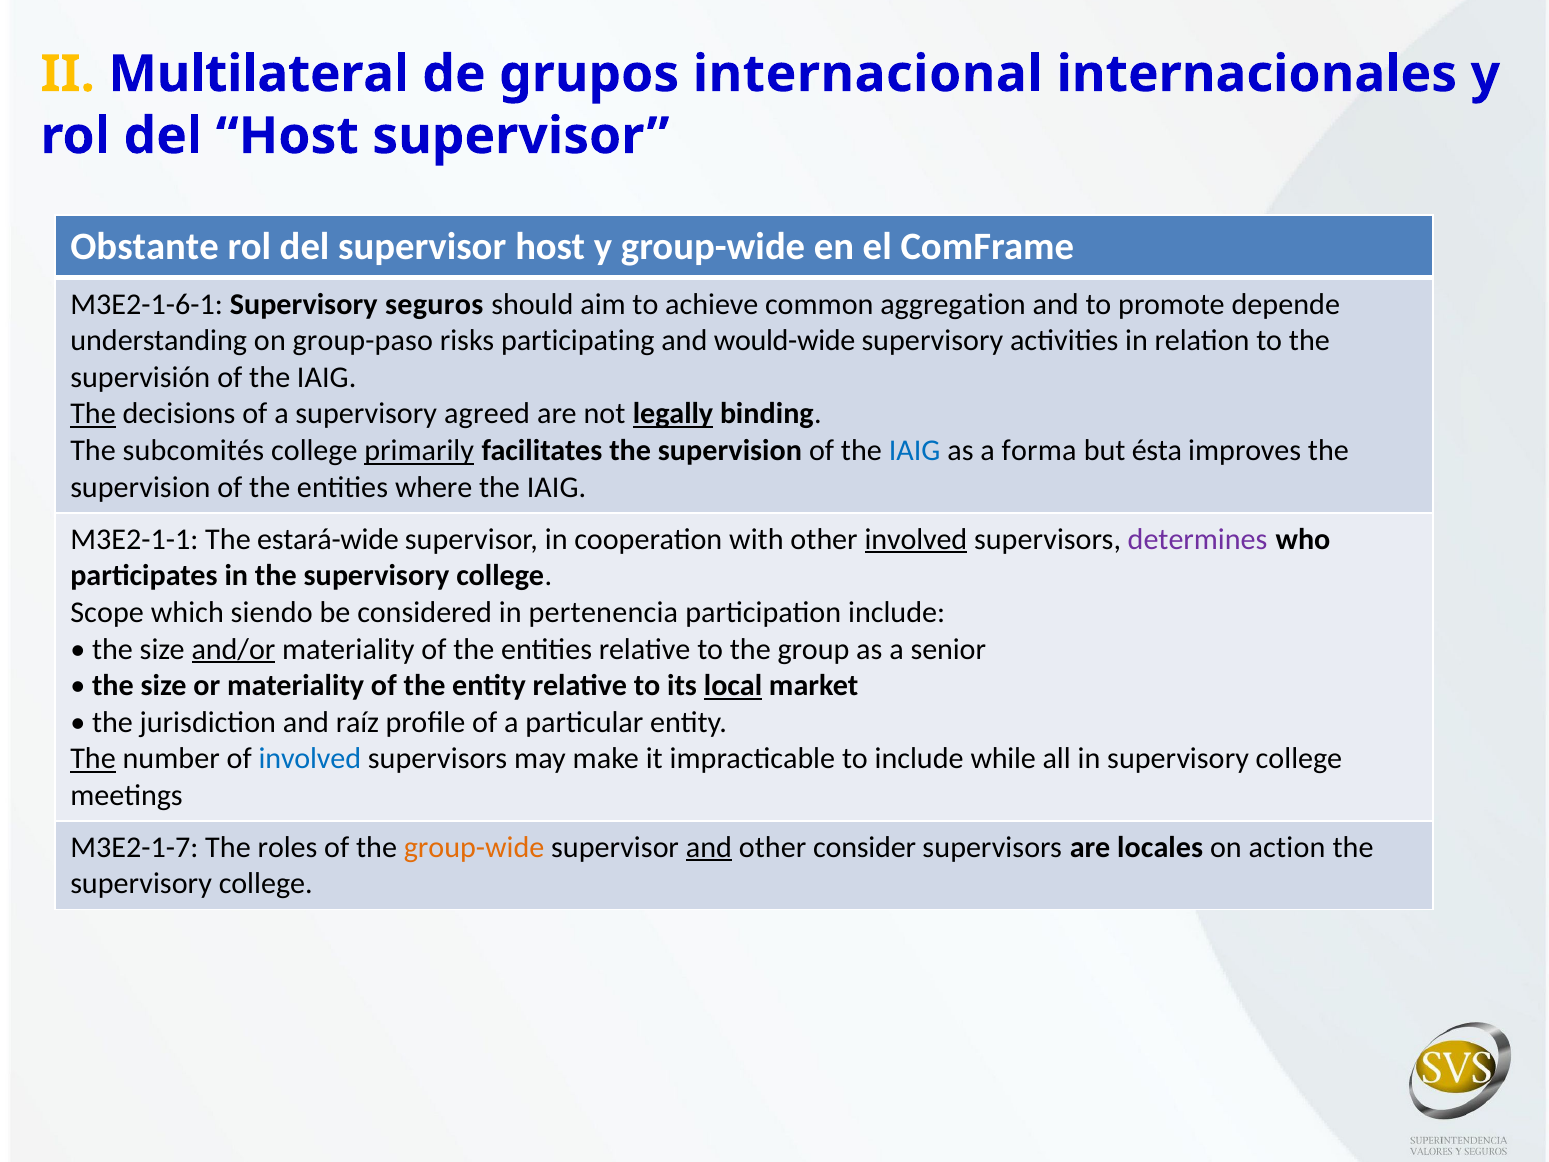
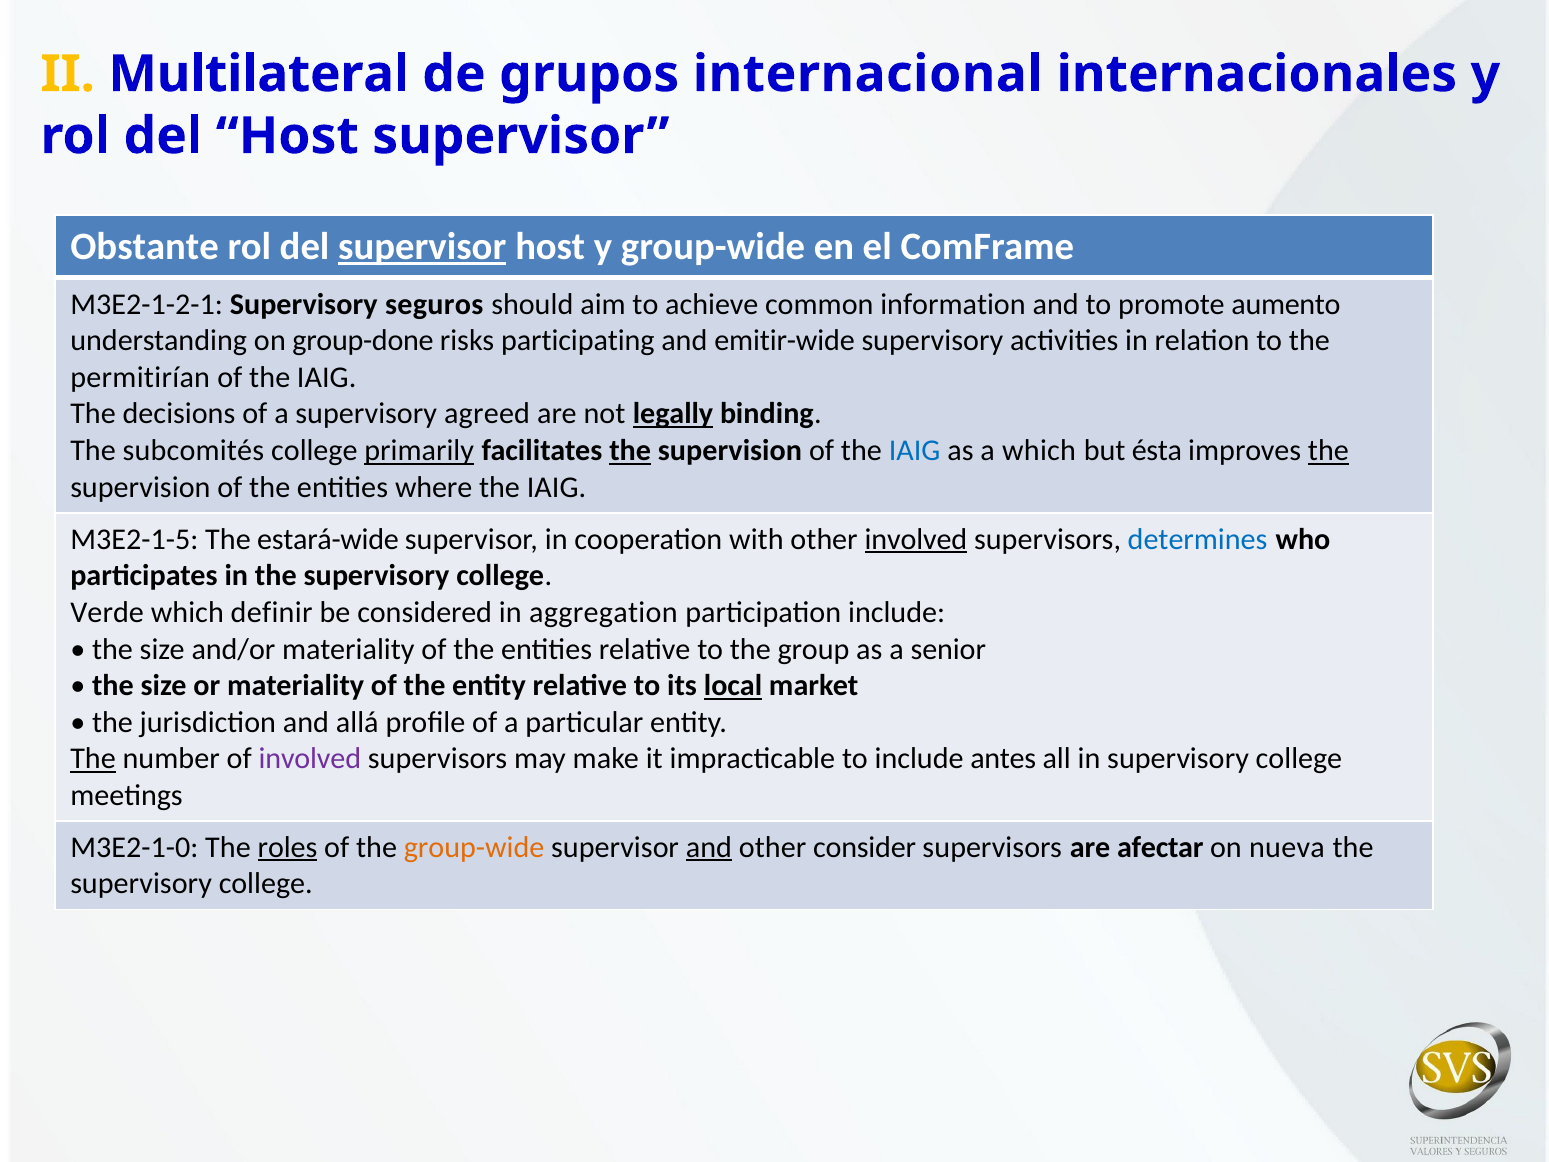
supervisor underline: none -> present (422, 247)
M3E2-1-6-1: M3E2-1-6-1 -> M3E2-1-2-1 (147, 304)
aggregation: aggregation -> information (953, 304)
depende: depende -> aumento (1286, 304)
group-paso: group-paso -> group-done (363, 341)
would-wide: would-wide -> emitir-wide (785, 341)
supervisión: supervisión -> permitirían (140, 377)
The underline: present -> none (93, 414)
the underline: none -> present (630, 451)
a forma: forma -> which (1039, 451)
the underline: none -> present (1328, 451)
M3E2-1-1: M3E2-1-1 -> M3E2-1-5 (134, 539)
determines colour: purple -> blue (1198, 539)
Scope: Scope -> Verde (107, 612)
siendo: siendo -> definir (272, 612)
pertenencia: pertenencia -> aggregation (603, 612)
and/or underline: present -> none (233, 649)
raíz: raíz -> allá (357, 722)
involved colour: blue -> purple (310, 759)
while: while -> antes (1003, 759)
M3E2-1-7: M3E2-1-7 -> M3E2-1-0 (134, 847)
roles underline: none -> present (287, 847)
locales: locales -> afectar (1160, 847)
action: action -> nueva (1287, 847)
